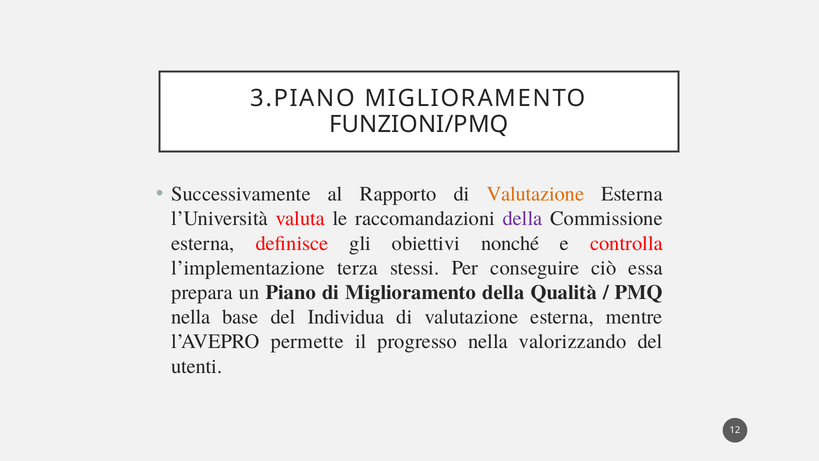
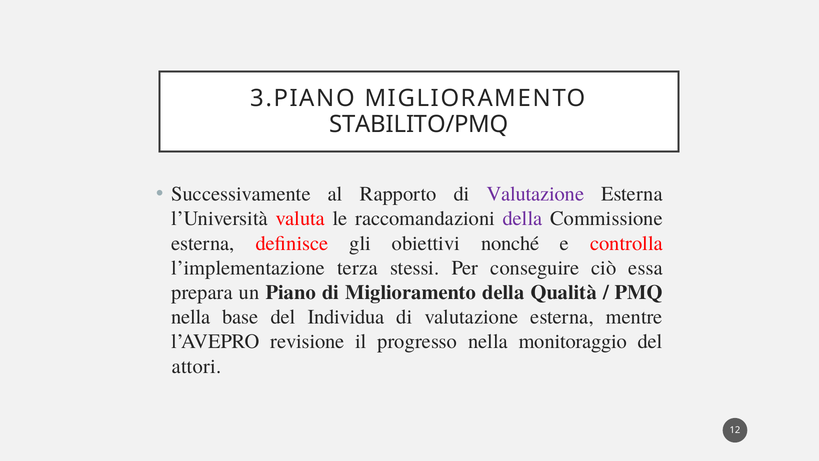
FUNZIONI/PMQ: FUNZIONI/PMQ -> STABILITO/PMQ (419, 124)
Valutazione colour: orange -> purple (535, 194)
permette: permette -> revisione (307, 341)
valorizzando: valorizzando -> monitoraggio (573, 341)
utenti: utenti -> attori (197, 366)
